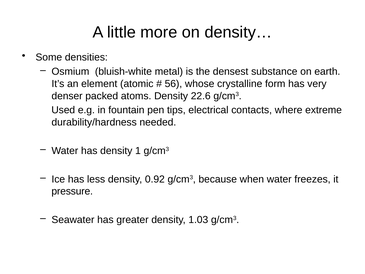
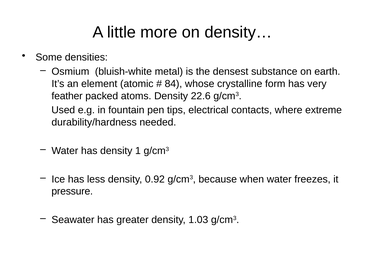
56: 56 -> 84 (173, 84)
denser: denser -> feather (67, 96)
